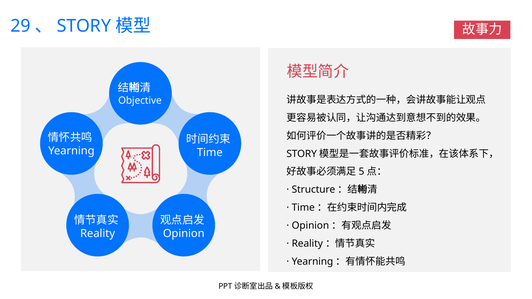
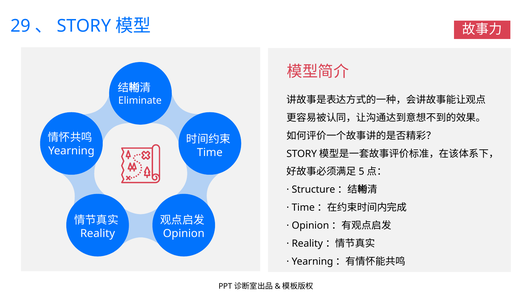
Objective: Objective -> Eliminate (140, 101)
